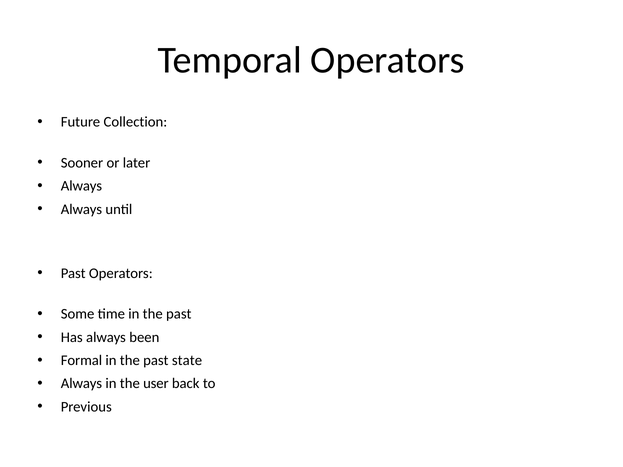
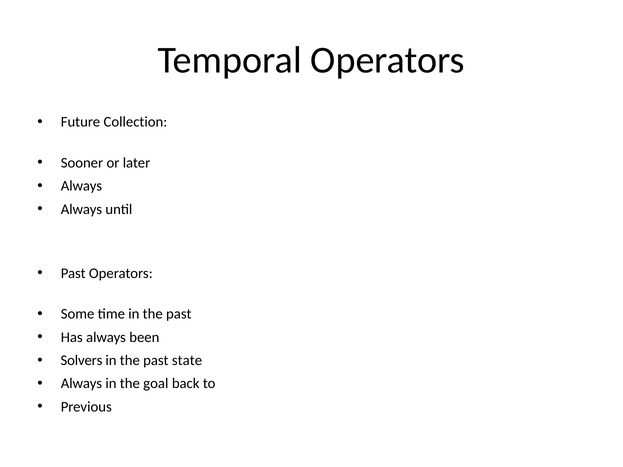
Formal: Formal -> Solvers (82, 361)
user: user -> goal (156, 384)
